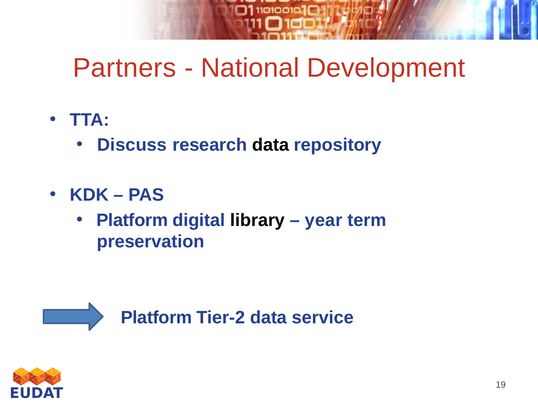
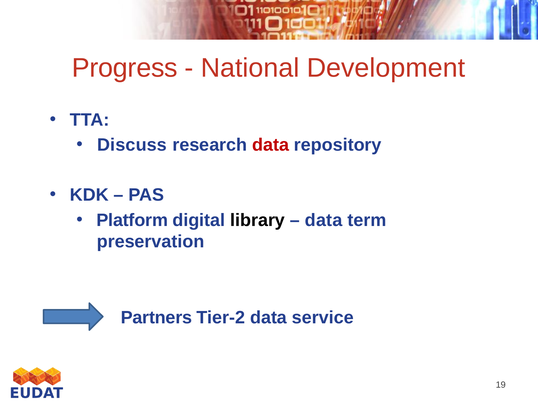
Partners: Partners -> Progress (125, 68)
data colour: black -> red (271, 145)
year: year -> data (324, 220)
Platform: Platform -> Partners (156, 318)
